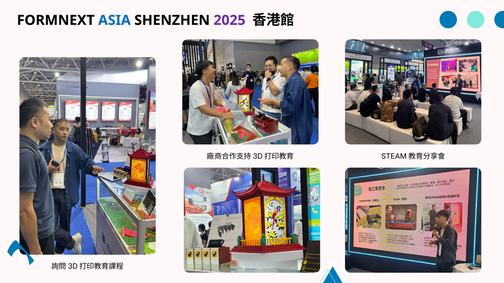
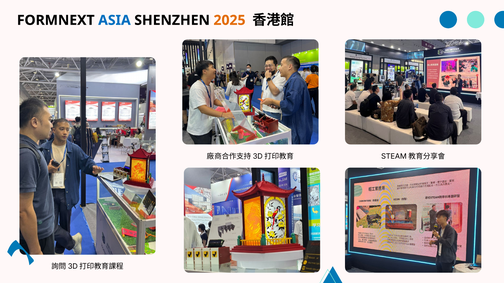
2025 colour: purple -> orange (230, 20)
